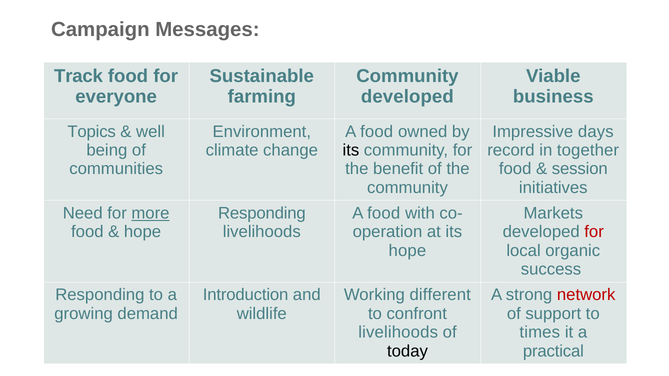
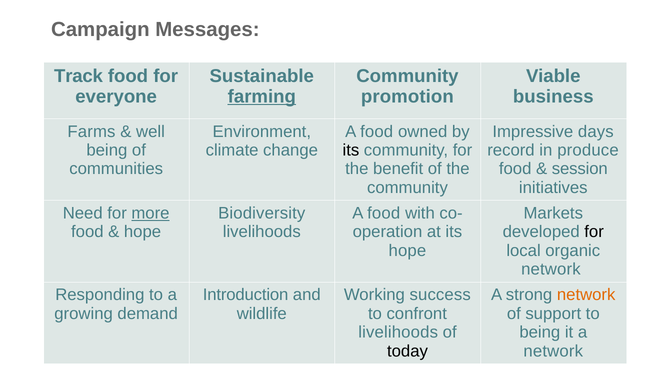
farming underline: none -> present (262, 97)
developed: developed -> promotion (407, 97)
Topics: Topics -> Farms (91, 132)
together: together -> produce (588, 150)
Responding: Responding -> Biodiversity (262, 213)
for colour: red -> black (594, 232)
success: success -> network (551, 270)
different: different -> success (440, 295)
network colour: red -> orange (586, 295)
times: times -> being (540, 333)
practical: practical -> network (553, 351)
